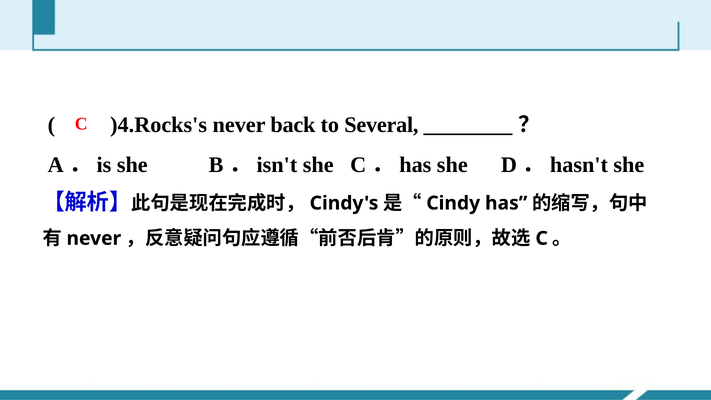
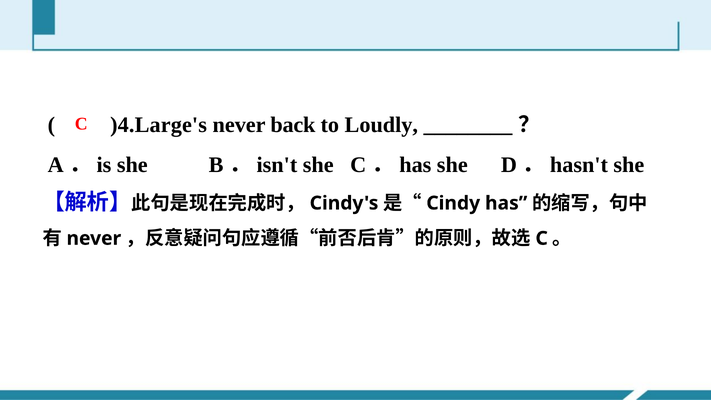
)4.Rocks's: )4.Rocks's -> )4.Large's (159, 125)
Several: Several -> Loudly (381, 125)
